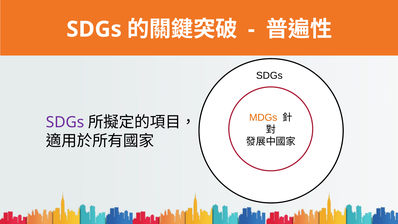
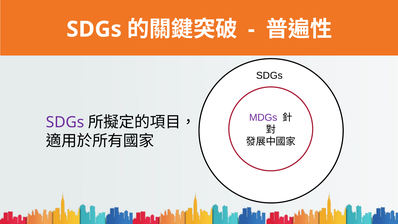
MDGs colour: orange -> purple (263, 118)
